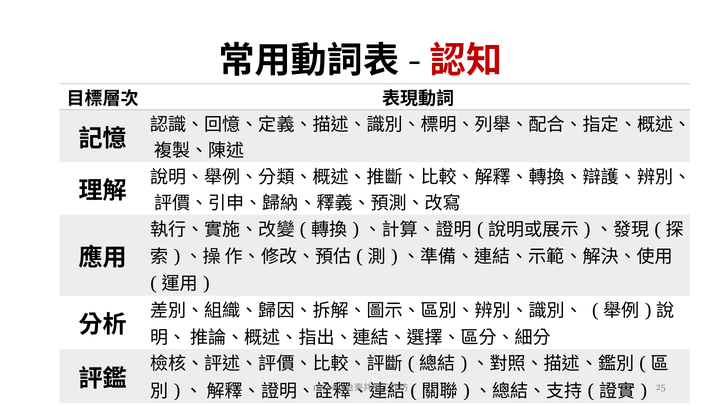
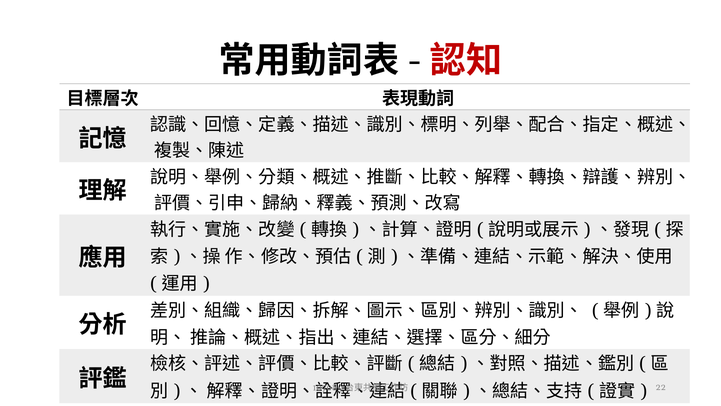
25: 25 -> 22 (661, 387)
